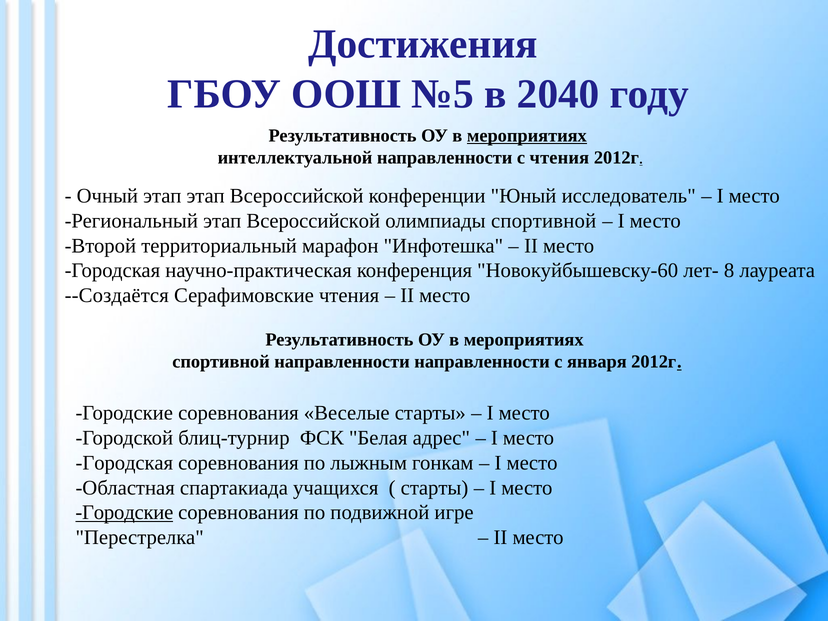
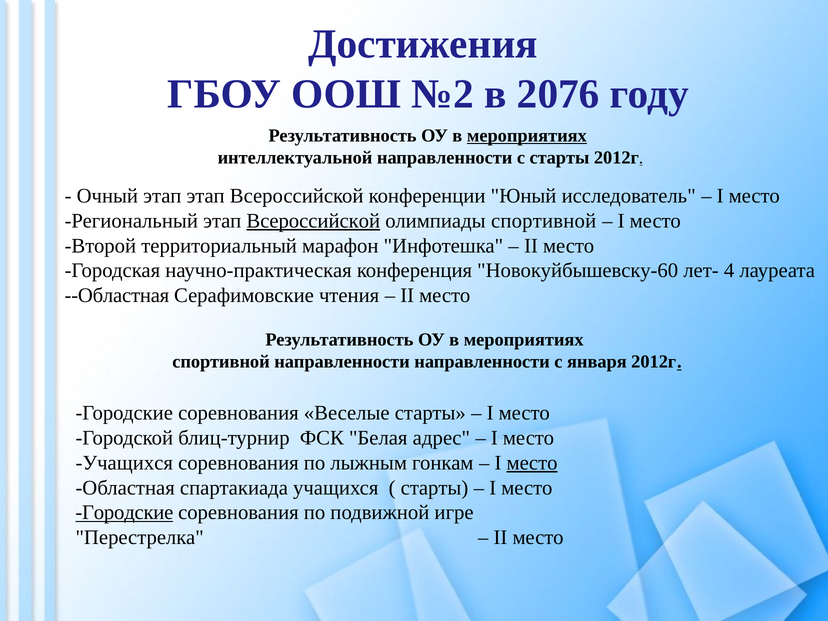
№5: №5 -> №2 (443, 94)
2040: 2040 -> 2076 (558, 94)
с чтения: чтения -> старты (559, 158)
Всероссийской underline: none -> present (313, 221)
8: 8 -> 4 (729, 271)
--Создаётся: --Создаётся -> --Областная (117, 295)
Городская: Городская -> Учащихся (124, 463)
место underline: none -> present (532, 463)
